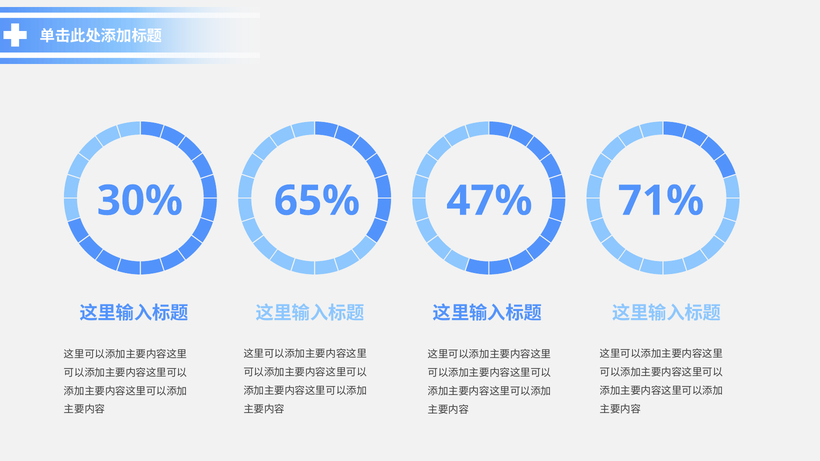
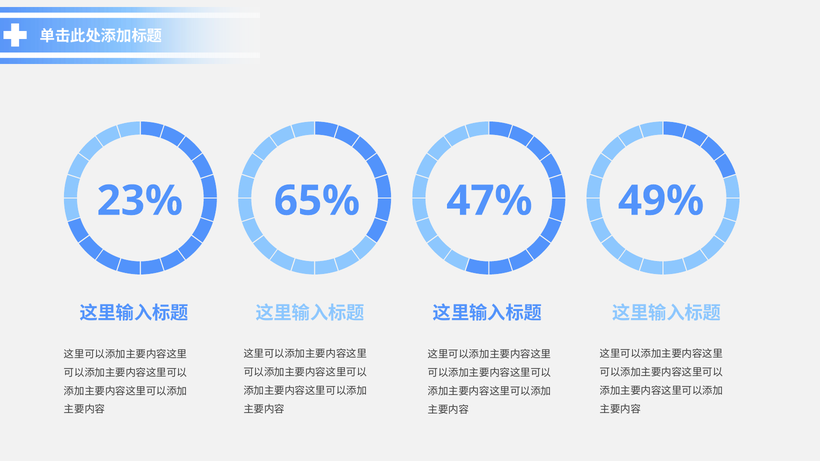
30%: 30% -> 23% (140, 201)
71%: 71% -> 49% (661, 201)
